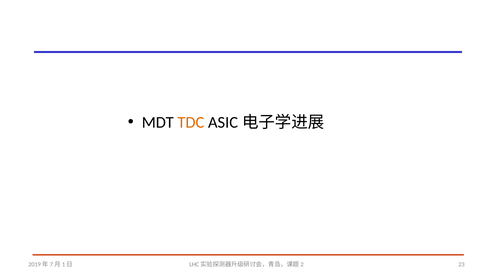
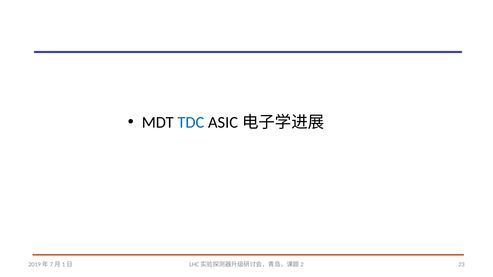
TDC colour: orange -> blue (191, 122)
